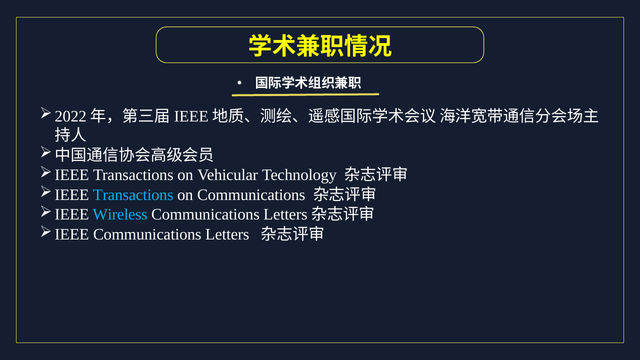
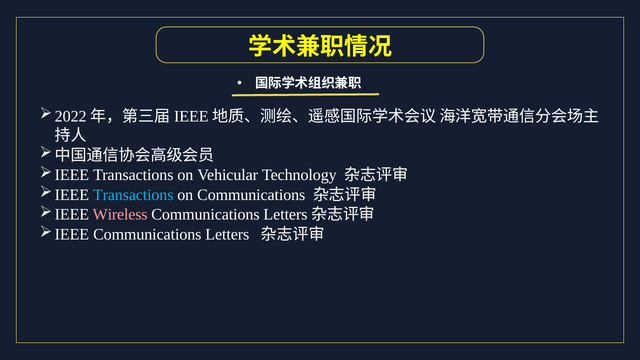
Wireless colour: light blue -> pink (120, 215)
